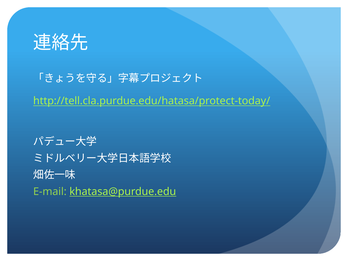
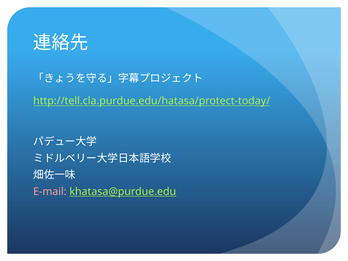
E-mail colour: light green -> pink (50, 192)
